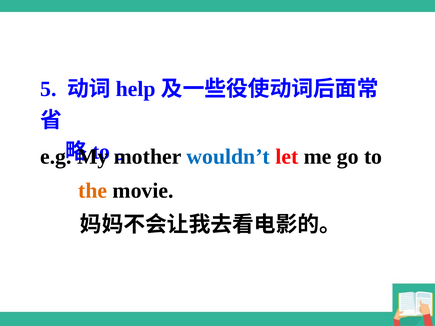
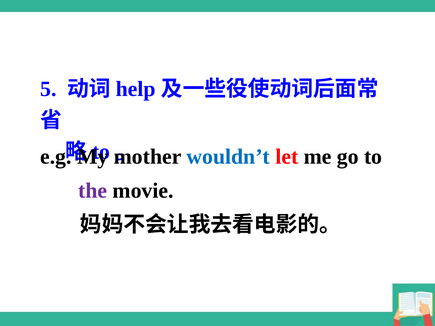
the colour: orange -> purple (93, 191)
